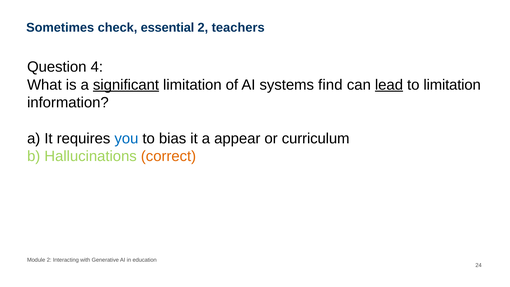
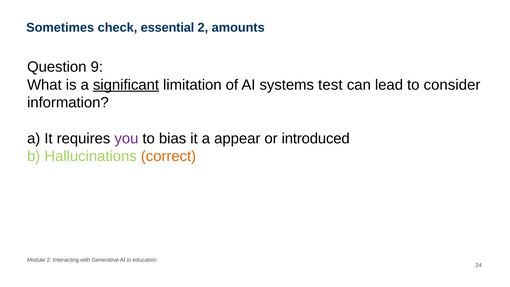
teachers: teachers -> amounts (238, 28)
4: 4 -> 9 (97, 67)
find: find -> test (330, 85)
lead underline: present -> none (389, 85)
to limitation: limitation -> consider (452, 85)
you colour: blue -> purple (126, 138)
curriculum: curriculum -> introduced (316, 138)
